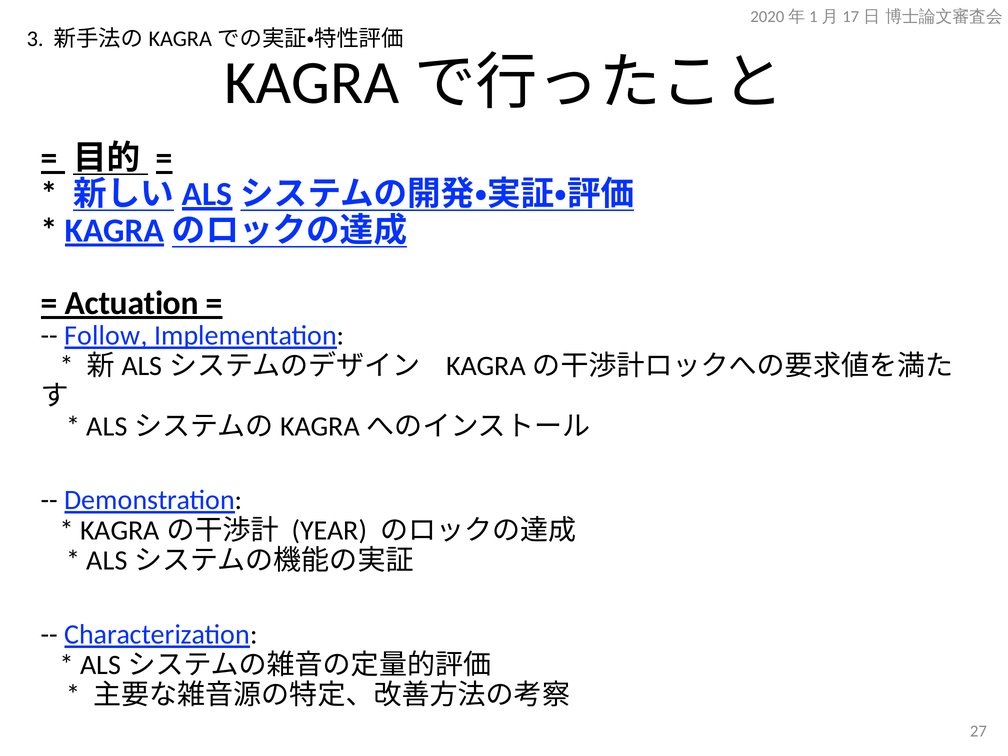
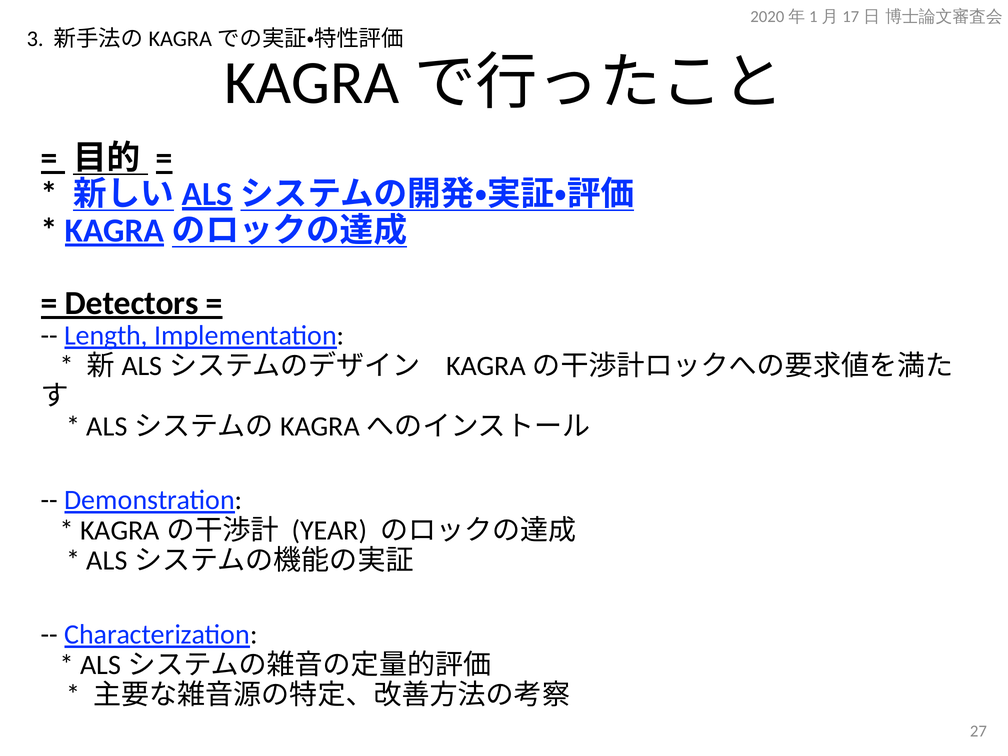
Actuation: Actuation -> Detectors (132, 303)
Follow: Follow -> Length (106, 336)
